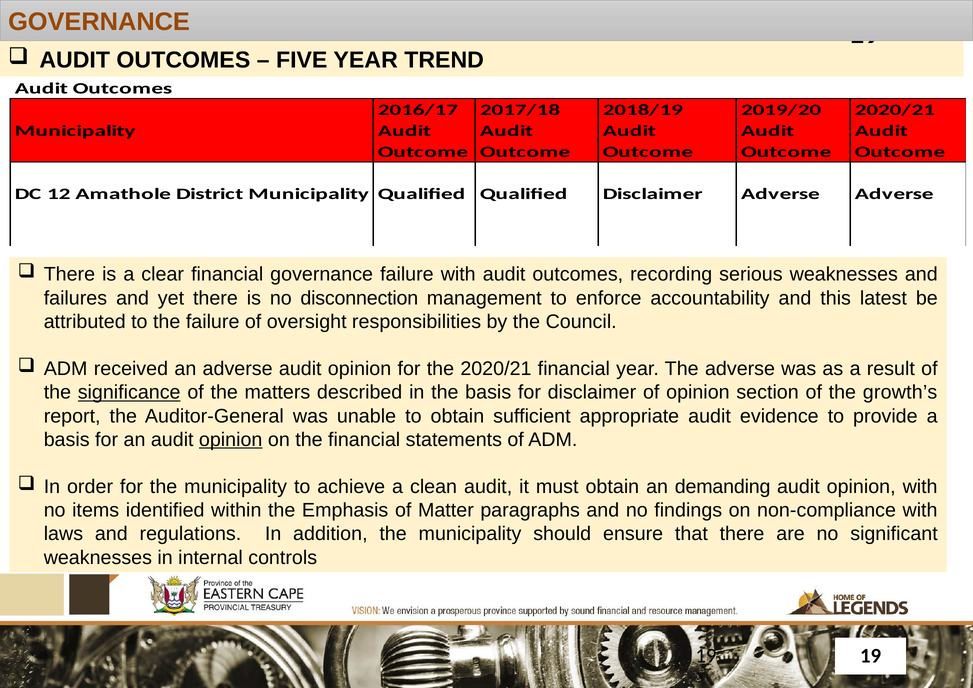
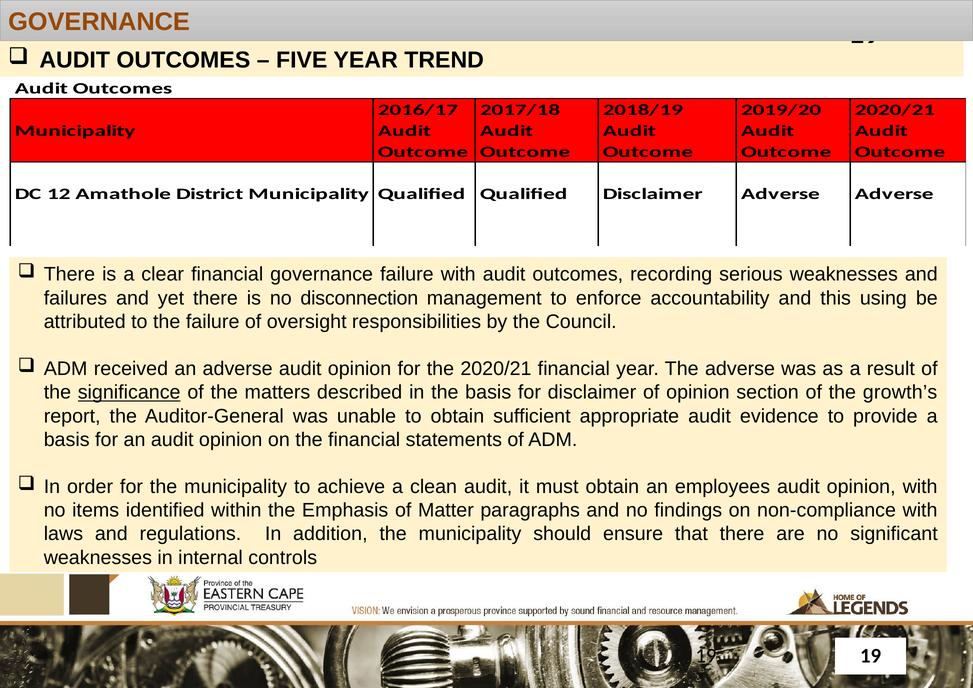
latest: latest -> using (883, 298)
opinion underline: present -> none (231, 440)
demanding: demanding -> employees (723, 487)
